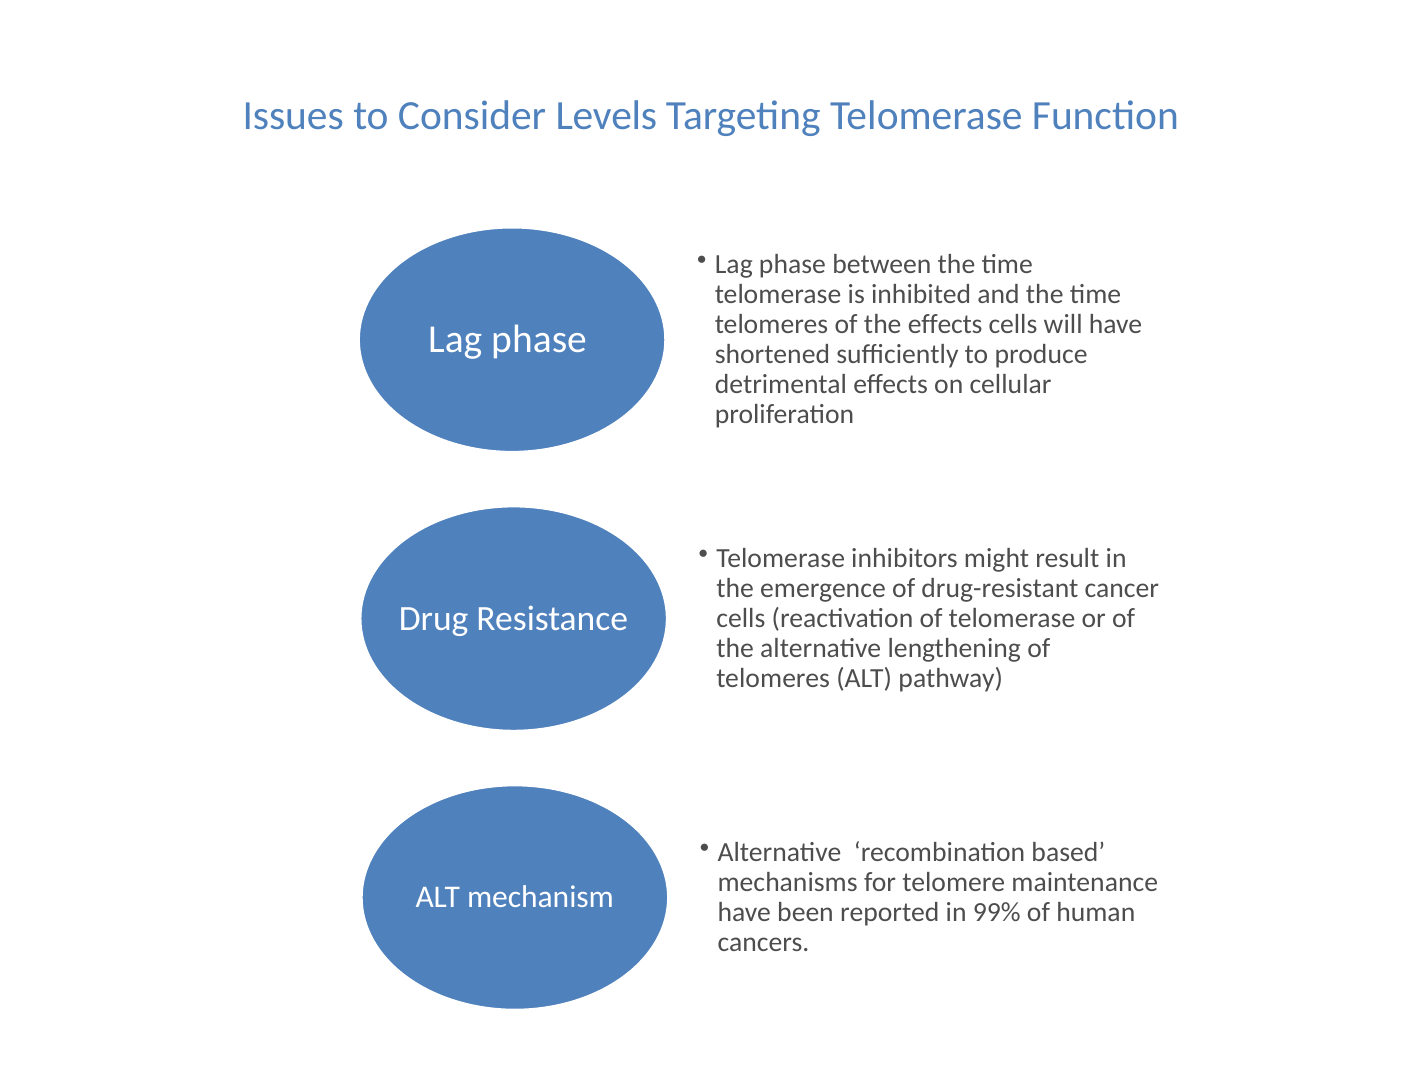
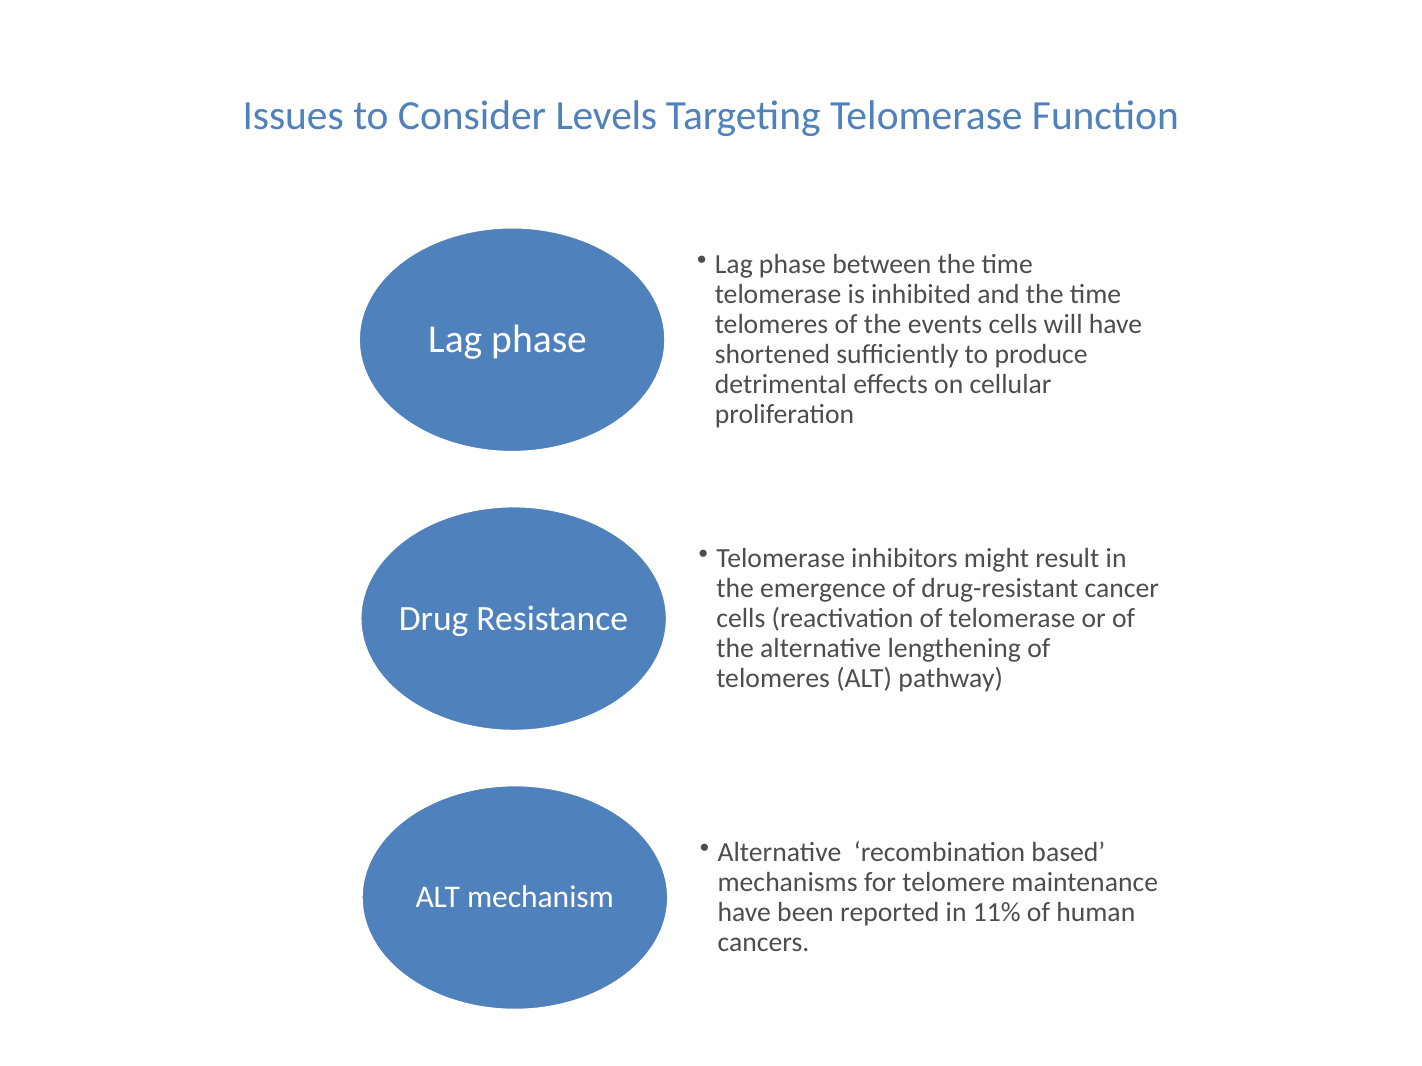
the effects: effects -> events (945, 325)
99%: 99% -> 11% (997, 913)
